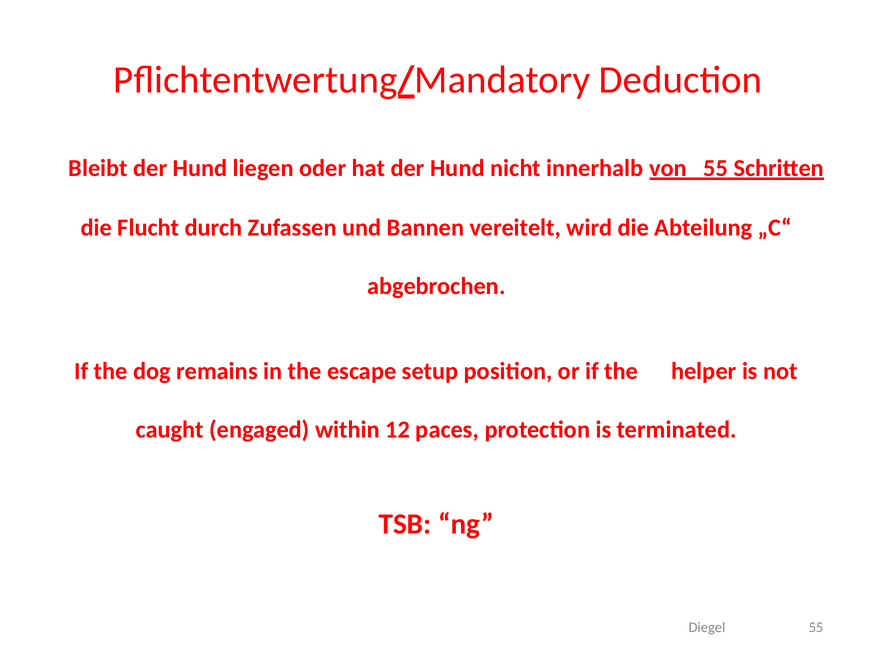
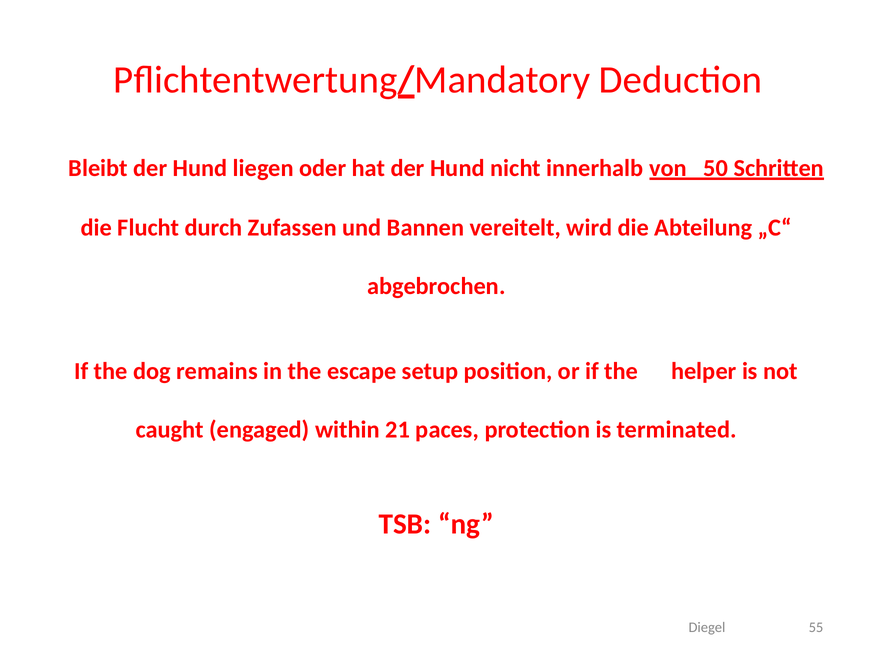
von 55: 55 -> 50 (716, 168)
12: 12 -> 21 (398, 430)
